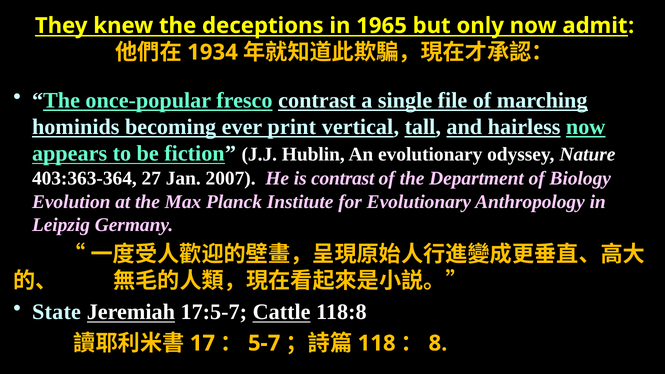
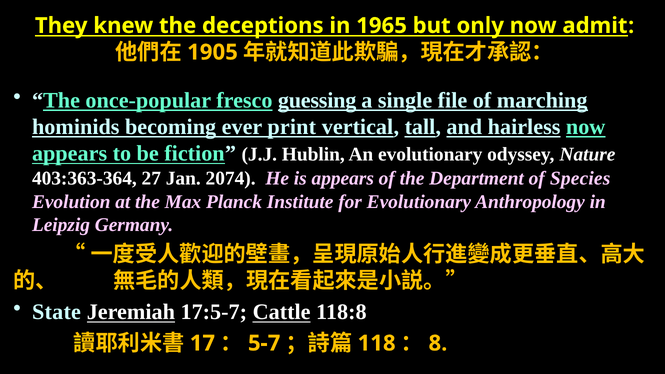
1934: 1934 -> 1905 (213, 52)
fresco contrast: contrast -> guessing (317, 100)
2007: 2007 -> 2074 (231, 178)
is contrast: contrast -> appears (343, 178)
Biology: Biology -> Species (580, 178)
